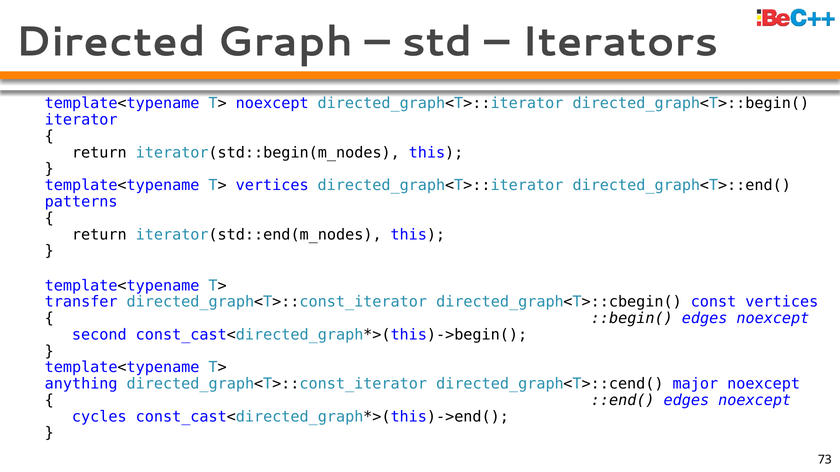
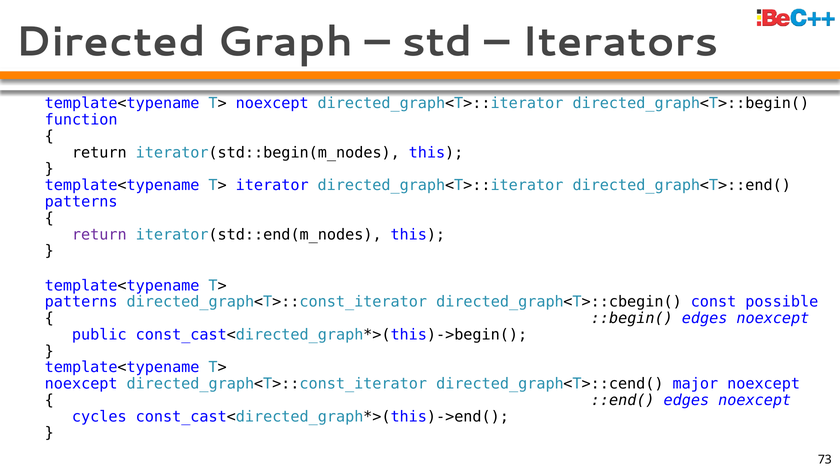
iterator: iterator -> function (81, 120)
T> vertices: vertices -> iterator (272, 186)
return colour: black -> purple (99, 235)
transfer: transfer -> patterns (81, 302)
const vertices: vertices -> possible (782, 302)
second: second -> public (99, 335)
anything: anything -> noexcept (81, 384)
